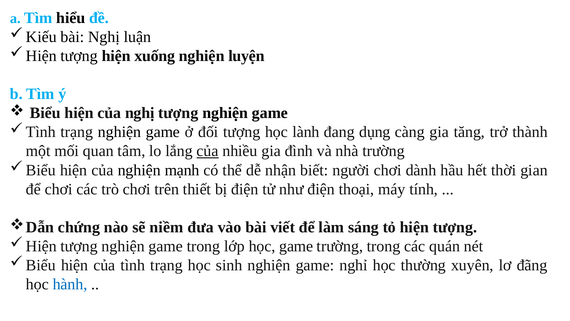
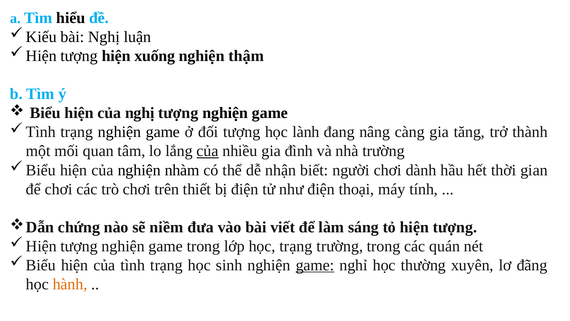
luyện: luyện -> thậm (246, 56)
dụng: dụng -> nâng (375, 132)
mạnh: mạnh -> nhàm (182, 170)
học game: game -> trạng (296, 246)
game underline: none -> present (315, 265)
hành colour: blue -> orange (70, 284)
